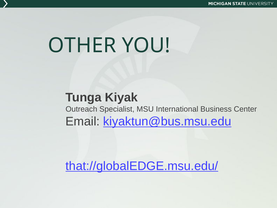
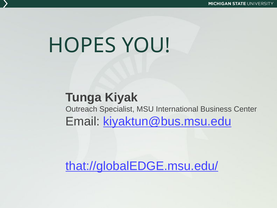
OTHER: OTHER -> HOPES (82, 45)
